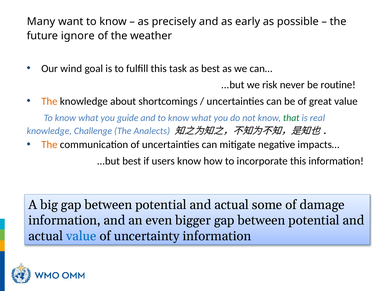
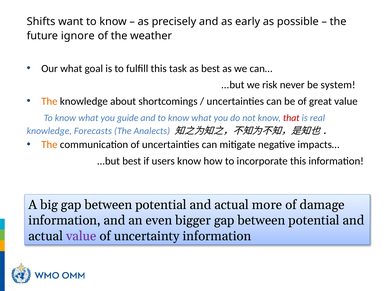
Many: Many -> Shifts (41, 21)
Our wind: wind -> what (71, 68)
routine: routine -> system (338, 85)
that colour: green -> red (291, 118)
Challenge: Challenge -> Forecasts (93, 131)
some: some -> more (267, 205)
value colour: blue -> purple (81, 236)
